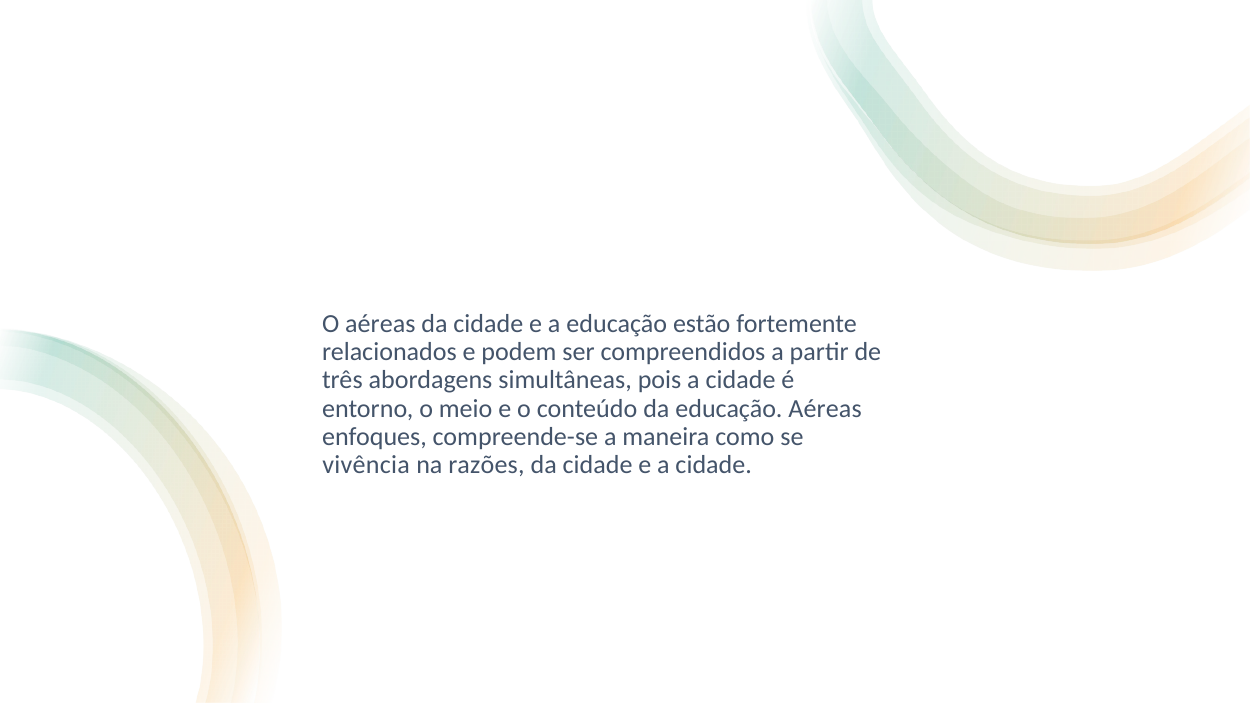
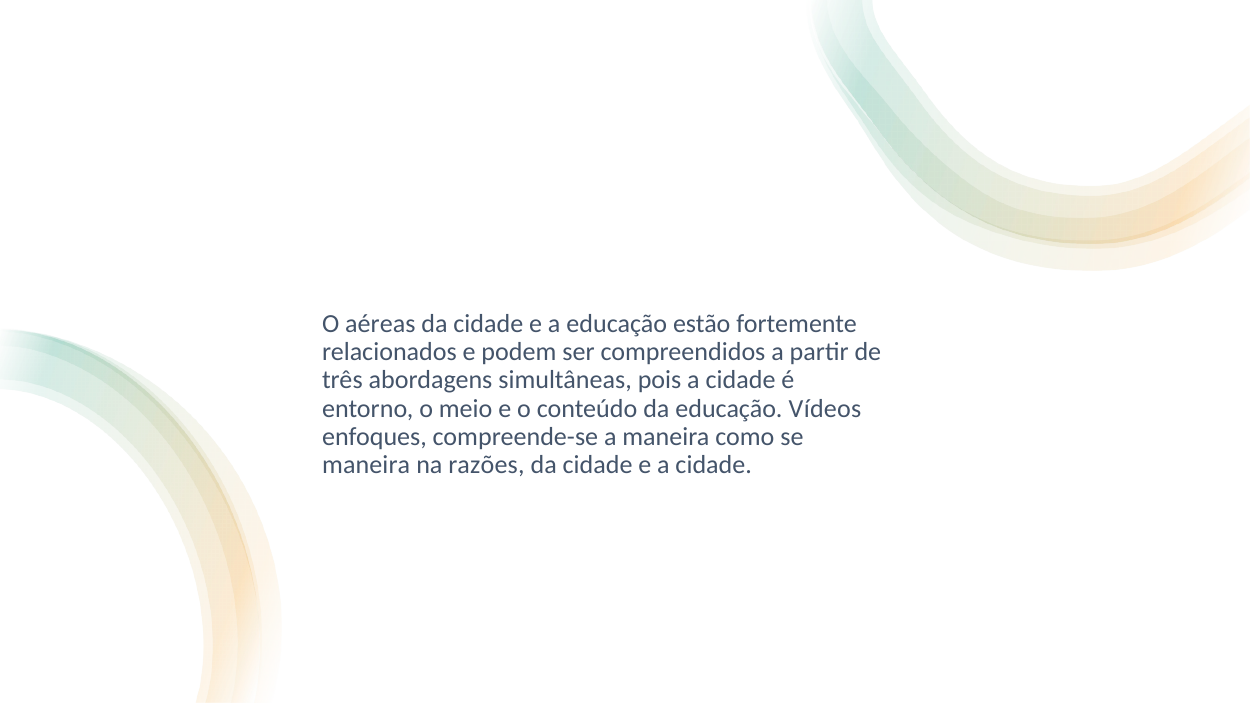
educação Aéreas: Aéreas -> Vídeos (825, 409)
vivência: vivência -> maneira (366, 465)
